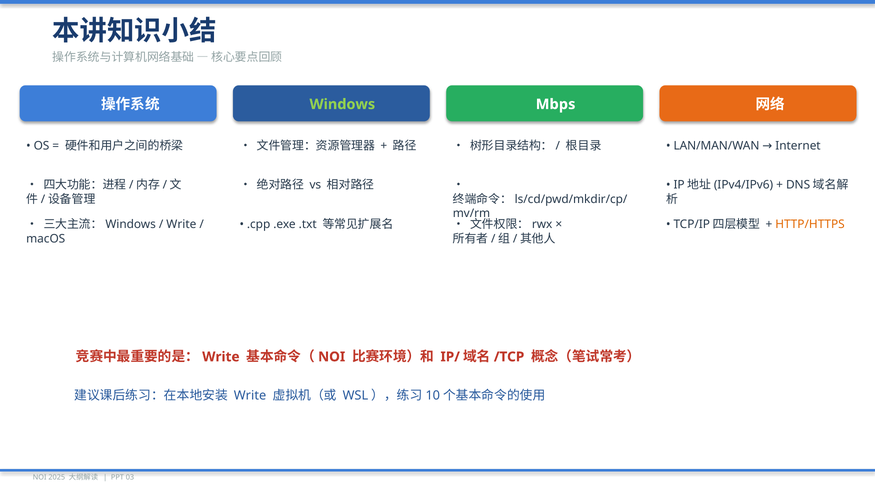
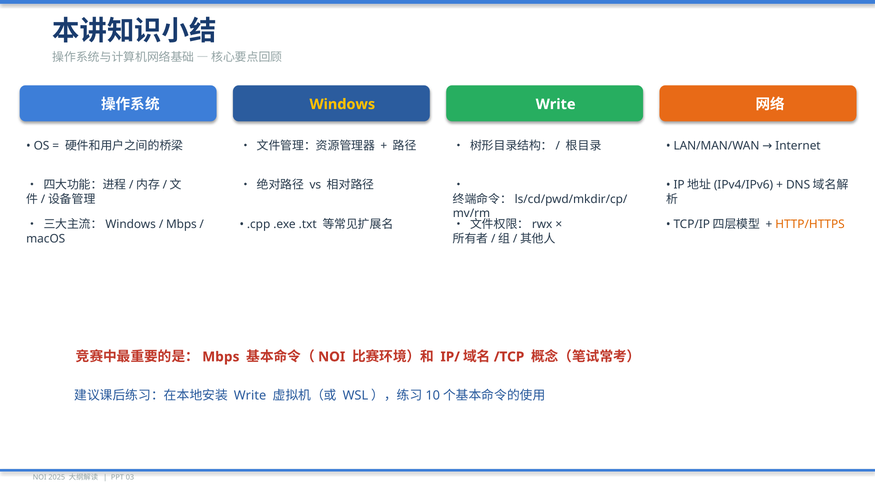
Windows colour: light green -> yellow (342, 104)
Mbps: Mbps -> Write (556, 104)
Write: Write -> Mbps (181, 224)
Write: Write -> Mbps (221, 357)
